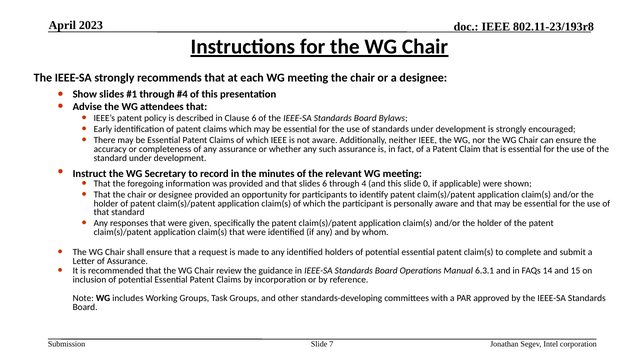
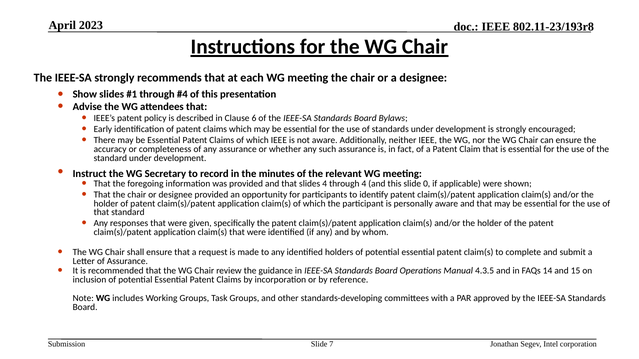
slides 6: 6 -> 4 (325, 184)
6.3.1: 6.3.1 -> 4.3.5 (485, 271)
